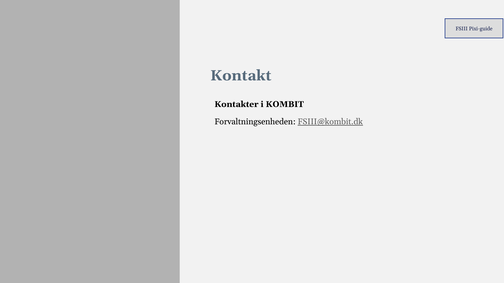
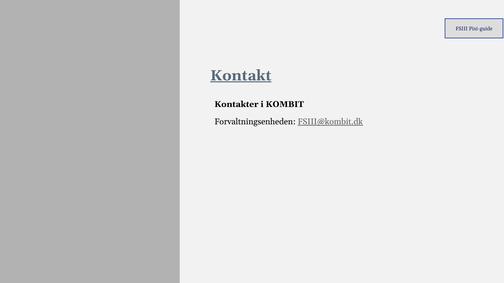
Kontakt underline: none -> present (241, 76)
